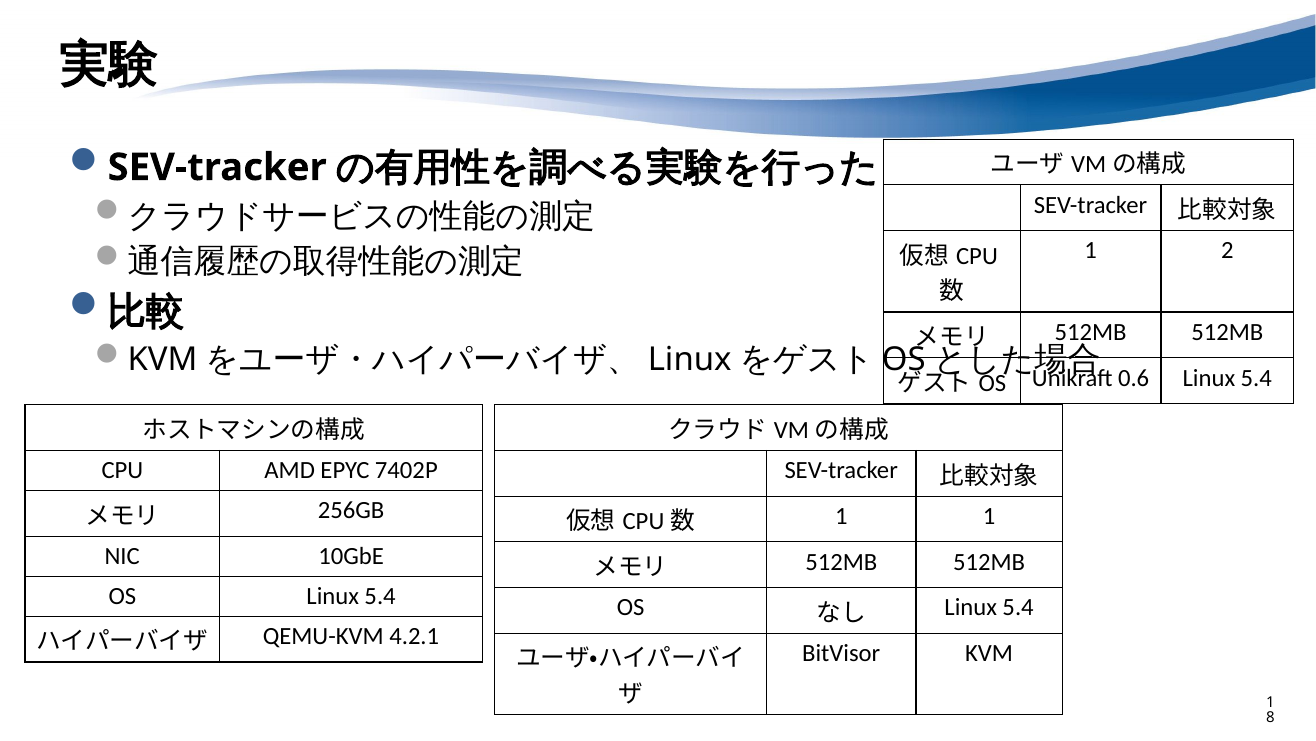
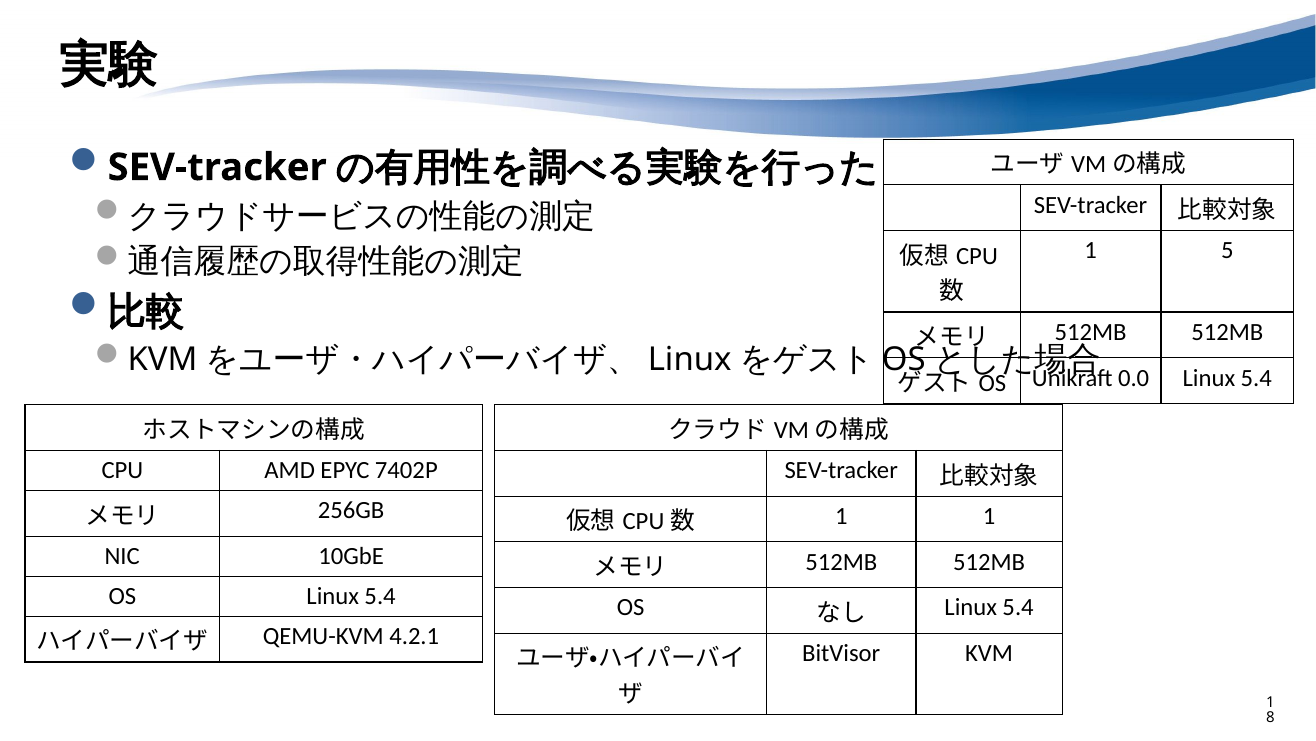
2: 2 -> 5 (1227, 251)
0.6: 0.6 -> 0.0 (1134, 378)
